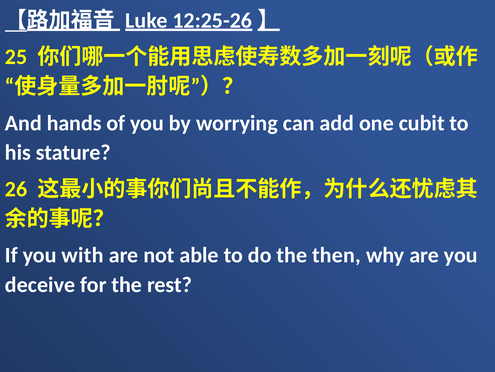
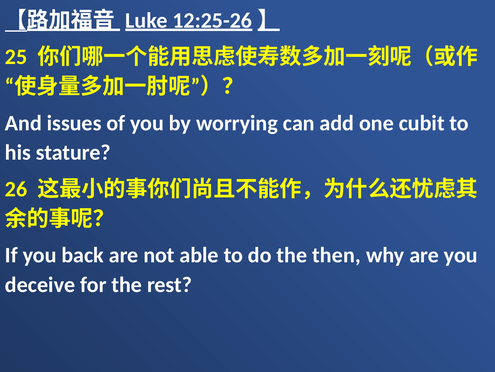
hands: hands -> issues (74, 123)
with: with -> back (83, 255)
